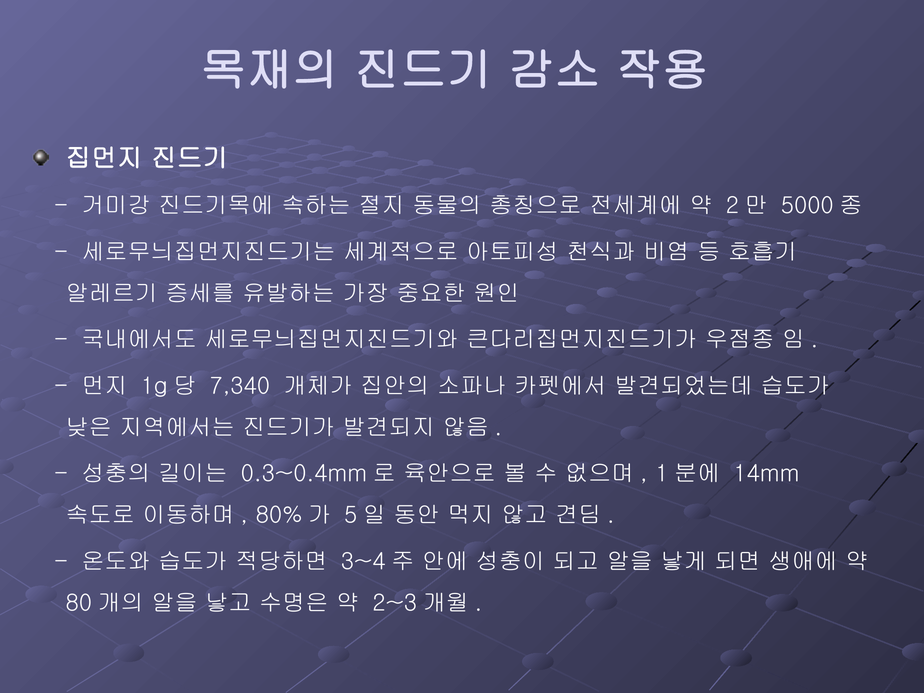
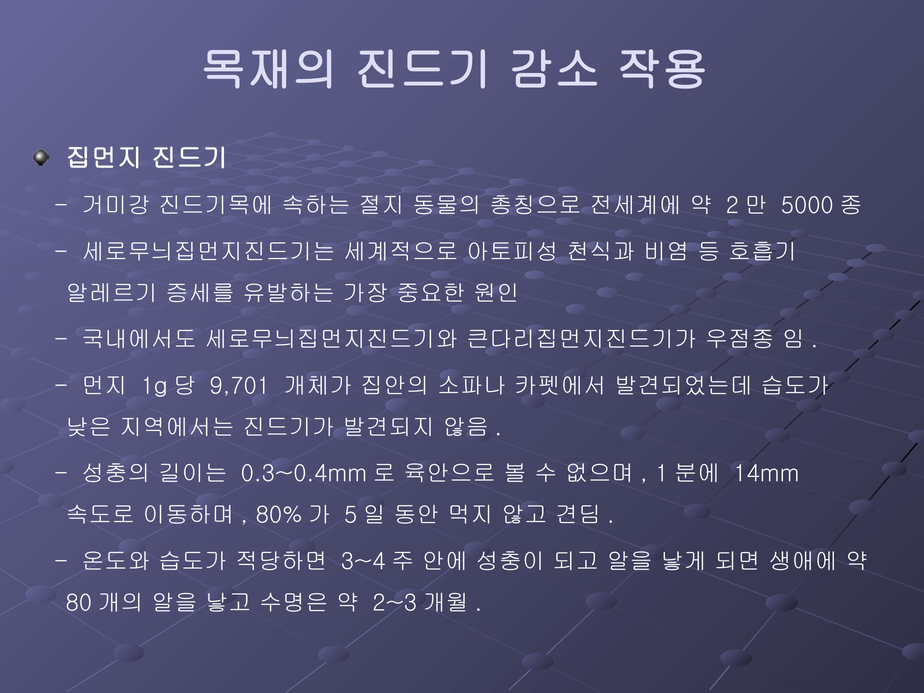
7,340: 7,340 -> 9,701 (240, 386)
